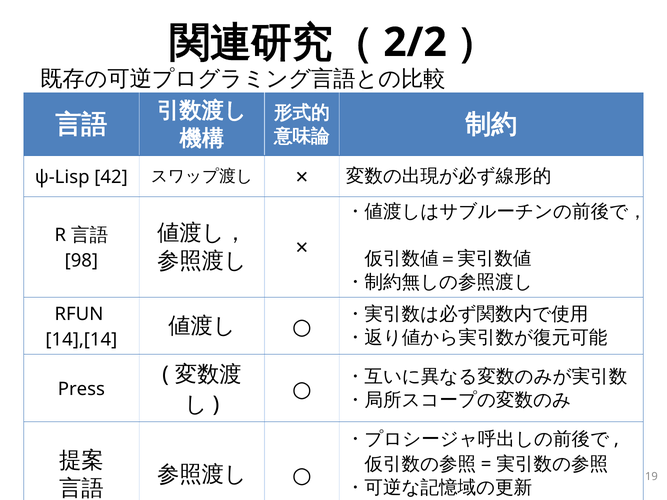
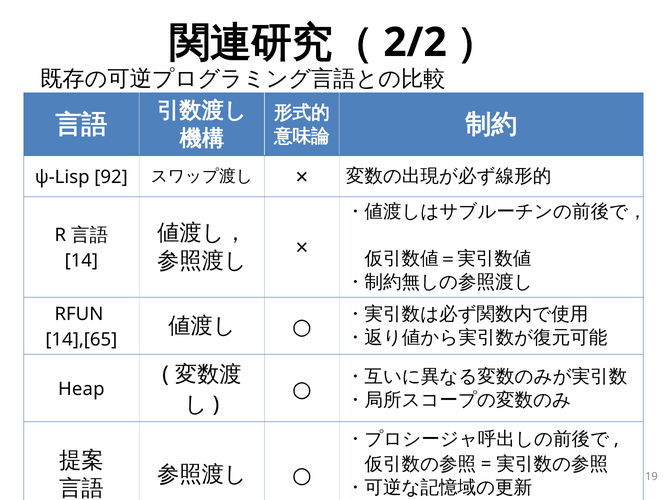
42: 42 -> 92 (111, 177)
98: 98 -> 14 (81, 261)
14],[14: 14],[14 -> 14],[65 (81, 340)
Press: Press -> Heap (81, 389)
